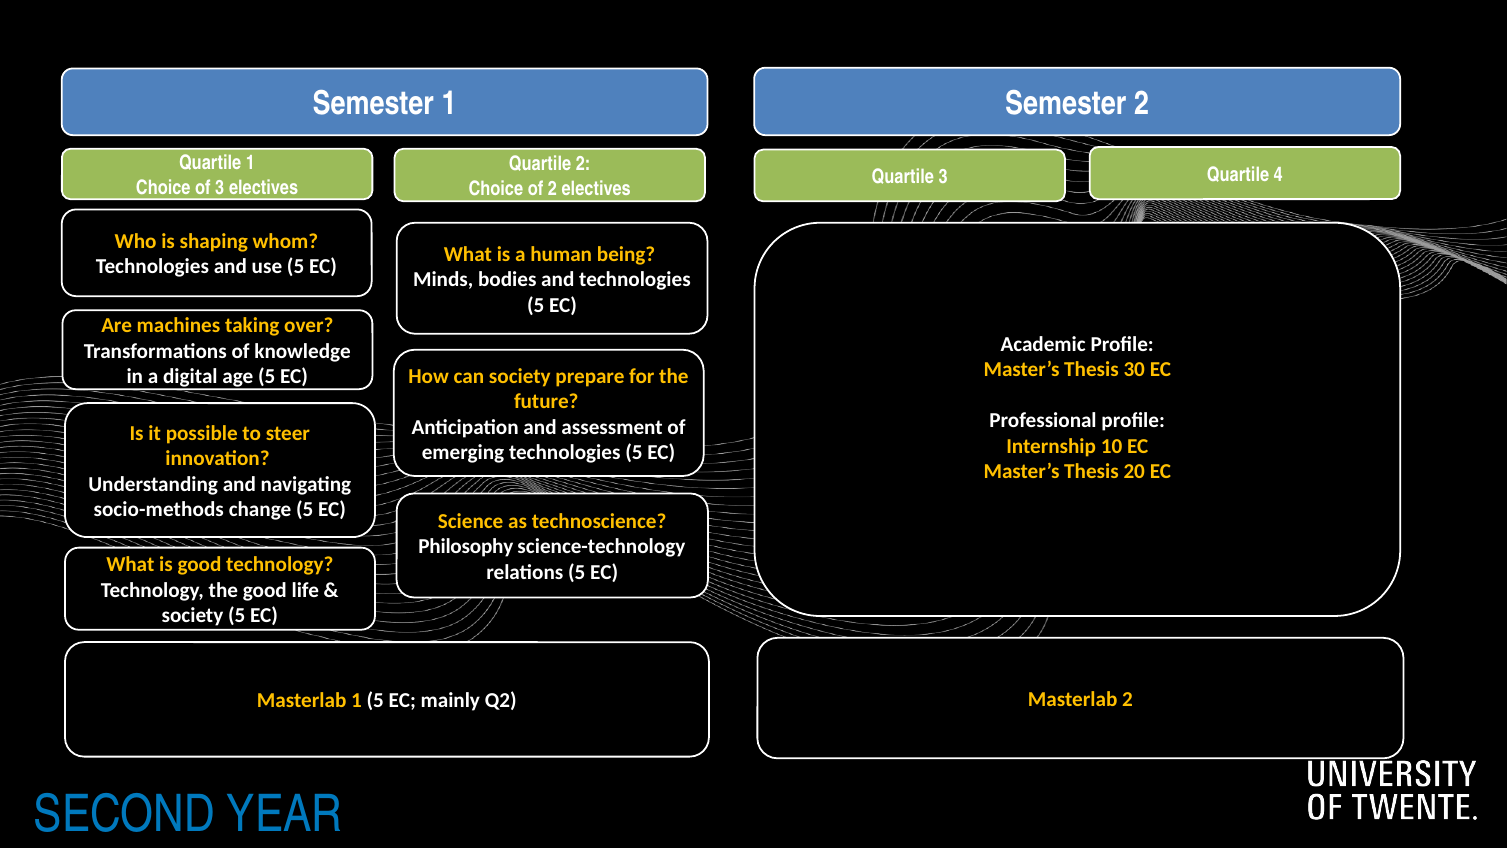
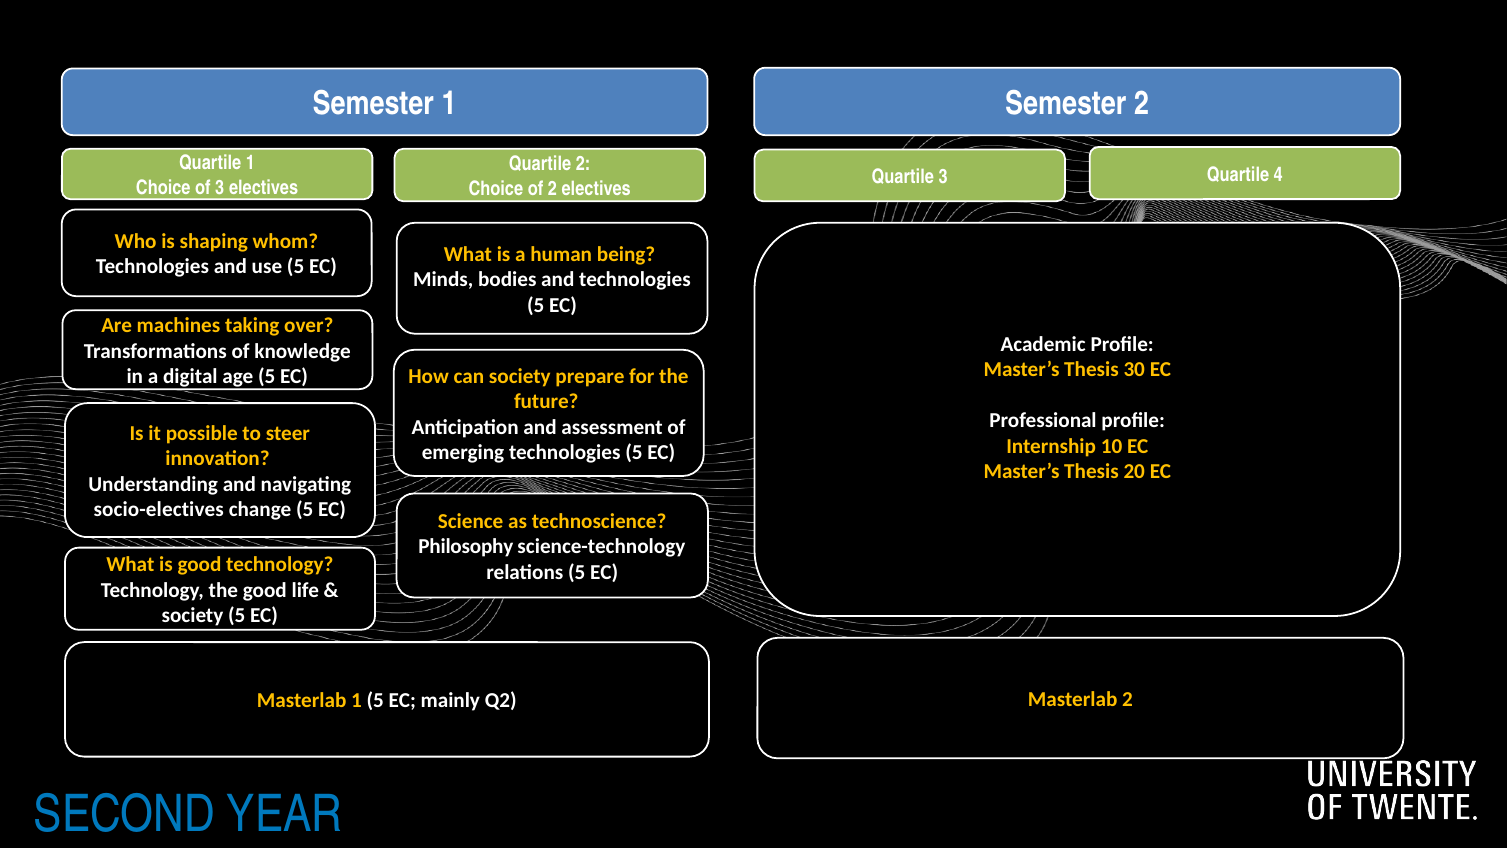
socio-methods: socio-methods -> socio-electives (159, 510)
